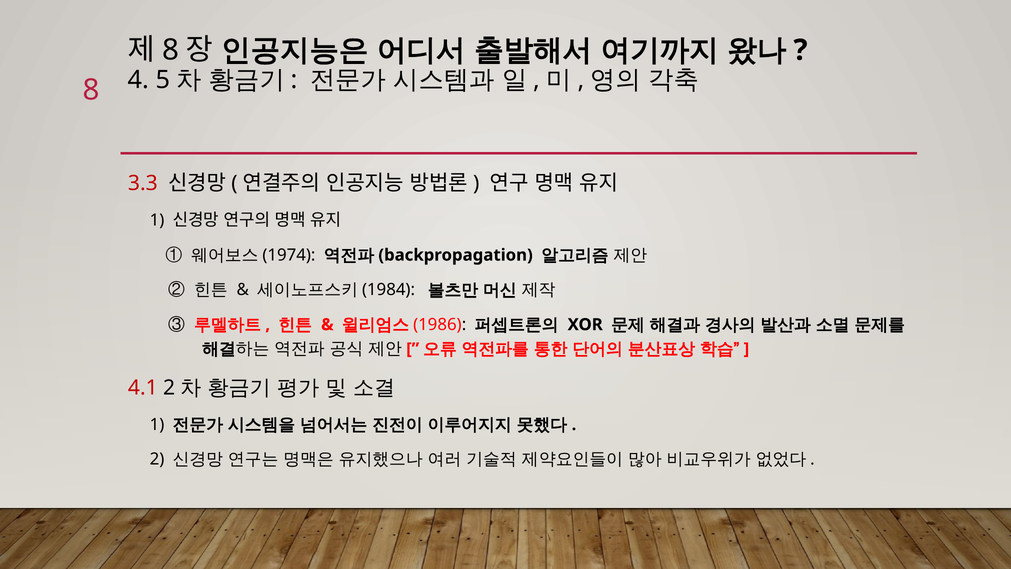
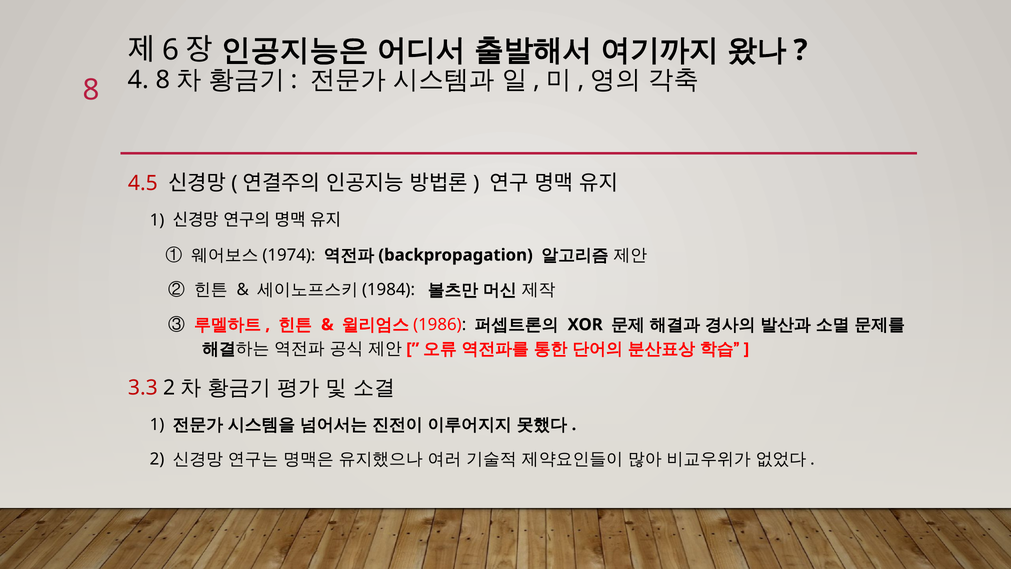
8: 8 -> 6 (170, 50)
4 5: 5 -> 8 (163, 80)
3.3: 3.3 -> 4.5 (143, 183)
4.1: 4.1 -> 3.3 (143, 387)
